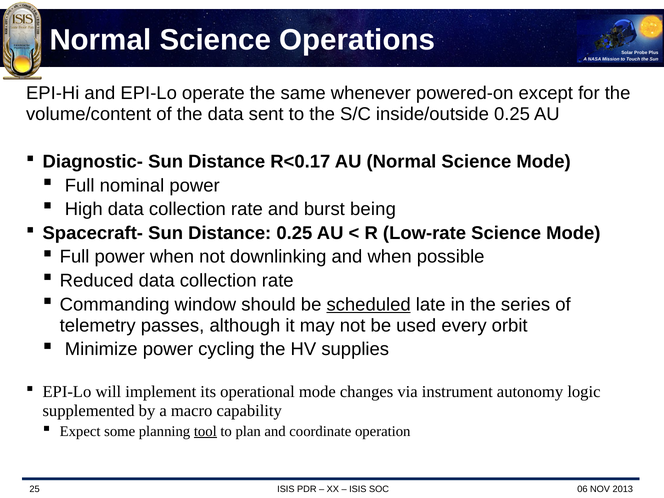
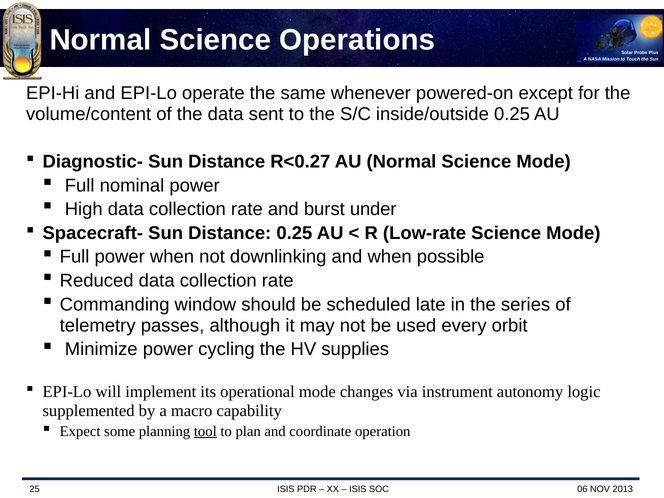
R<0.17: R<0.17 -> R<0.27 (300, 162)
being: being -> under (373, 209)
scheduled underline: present -> none (369, 304)
